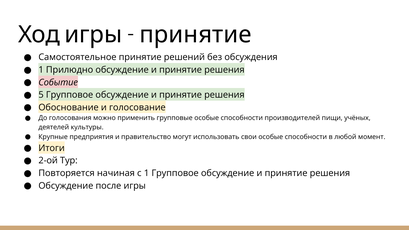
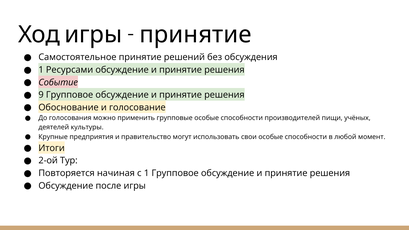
Прилюдно: Прилюдно -> Ресурсами (70, 70)
5: 5 -> 9 (41, 95)
